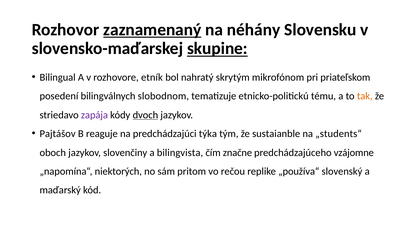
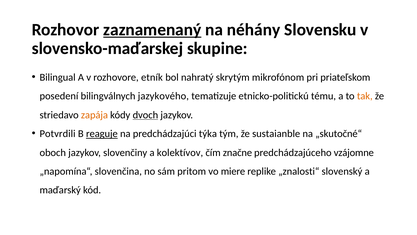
skupine underline: present -> none (217, 48)
slobodnom: slobodnom -> jazykového (163, 96)
zapája colour: purple -> orange (94, 115)
Pajtášov: Pajtášov -> Potvrdili (58, 134)
reaguje underline: none -> present (102, 134)
„students“: „students“ -> „skutočné“ (339, 134)
bilingvista: bilingvista -> kolektívov (180, 152)
niektorých: niektorých -> slovenčina (118, 171)
rečou: rečou -> miere (233, 171)
„používa“: „používa“ -> „znalosti“ (299, 171)
